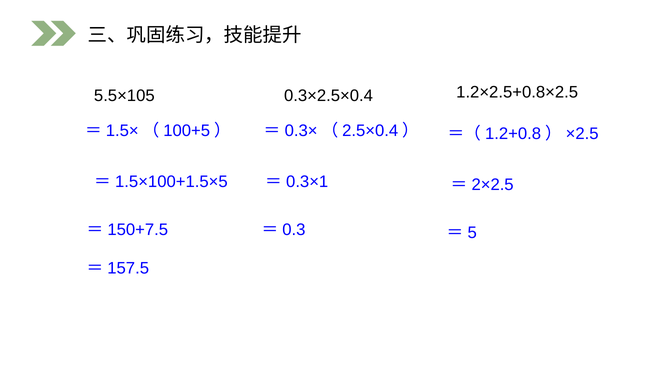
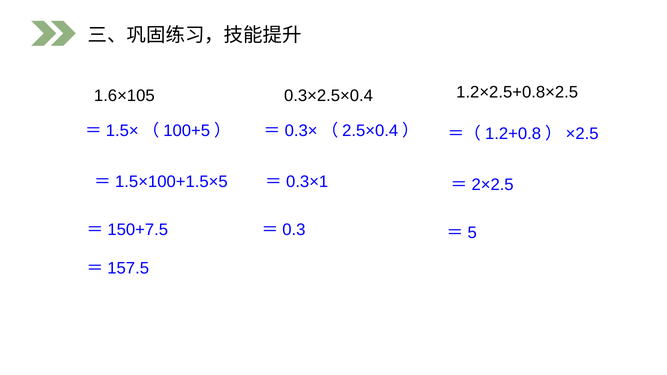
5.5×105: 5.5×105 -> 1.6×105 (124, 96)
